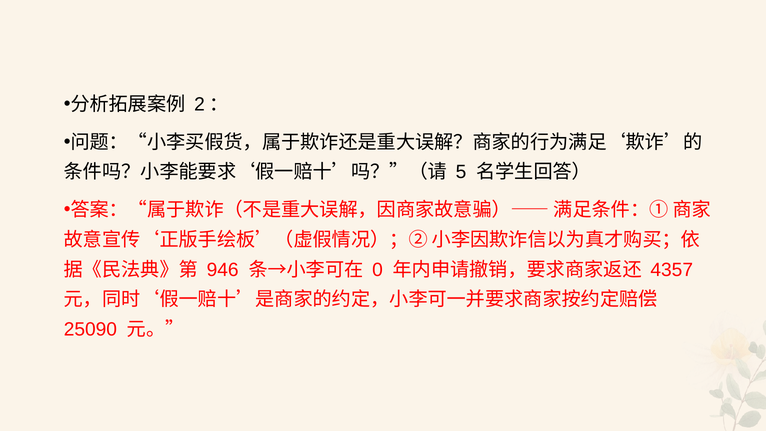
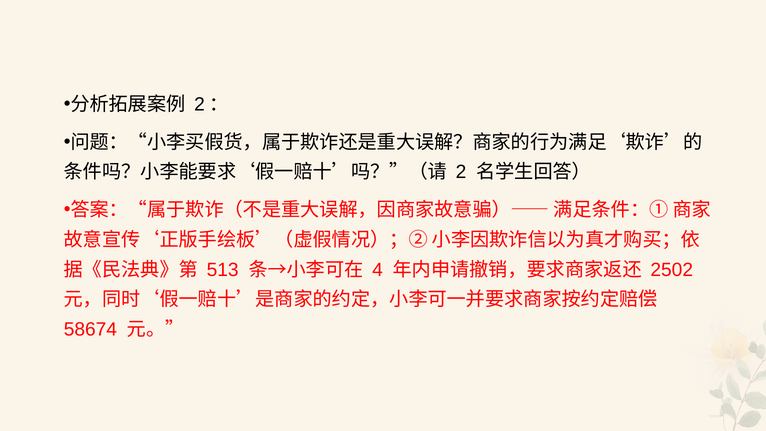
5: 5 -> 2 (461, 172)
946: 946 -> 513 (223, 270)
0: 0 -> 4 (378, 270)
4357: 4357 -> 2502 (672, 270)
25090: 25090 -> 58674 (90, 329)
